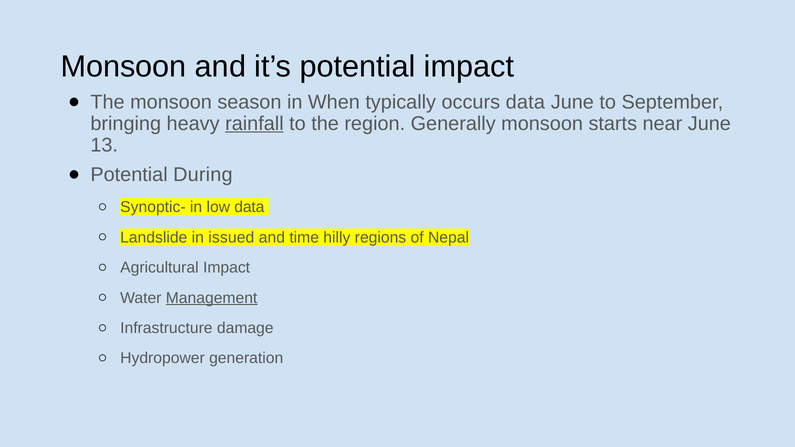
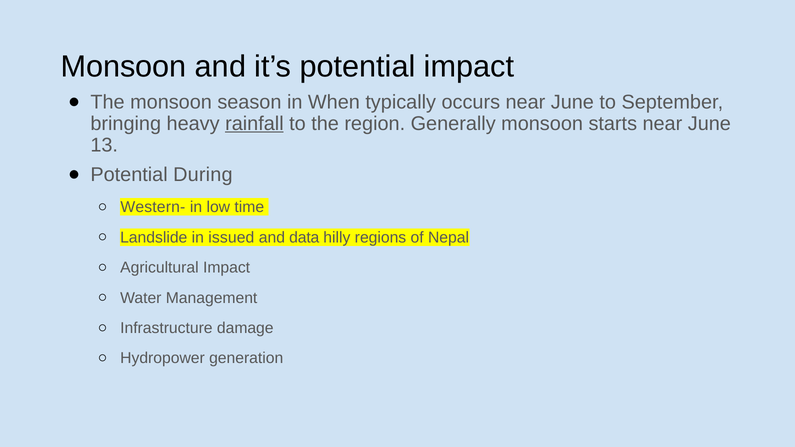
occurs data: data -> near (525, 102)
Synoptic-: Synoptic- -> Western- (153, 207)
low data: data -> time (249, 207)
time: time -> data (304, 238)
Management underline: present -> none (212, 298)
